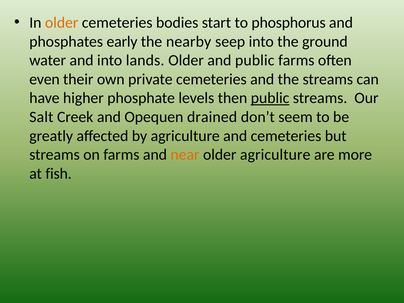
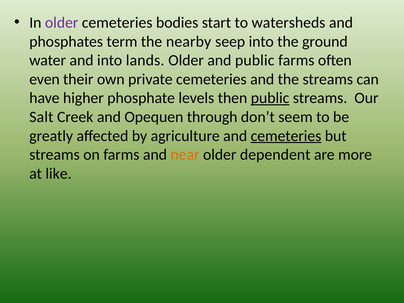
older colour: orange -> purple (62, 23)
phosphorus: phosphorus -> watersheds (288, 23)
early: early -> term (122, 42)
drained: drained -> through (212, 117)
cemeteries underline: none -> present (286, 136)
older agriculture: agriculture -> dependent (275, 155)
fish: fish -> like (59, 174)
